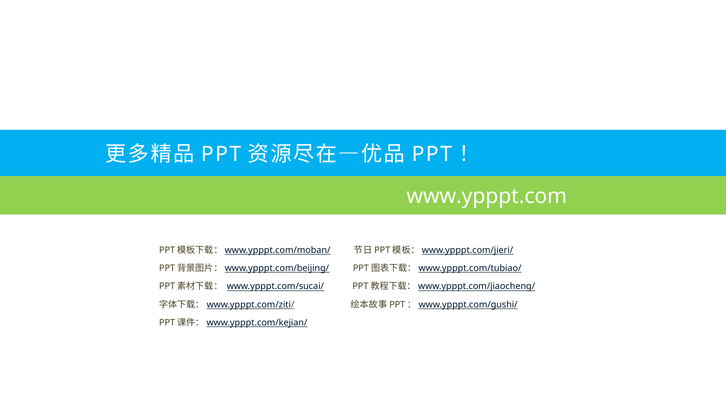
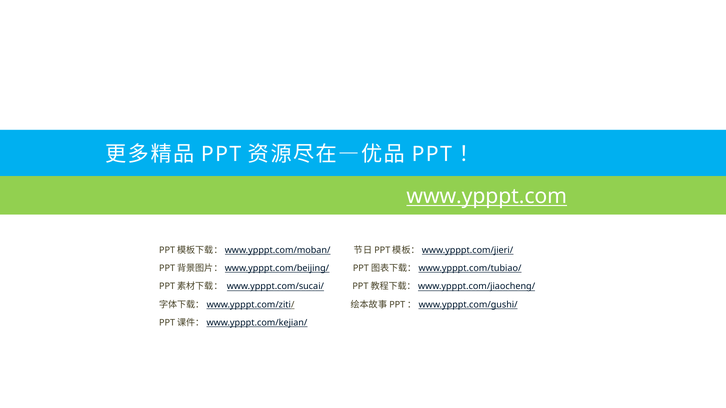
www.ypppt.com underline: none -> present (487, 197)
